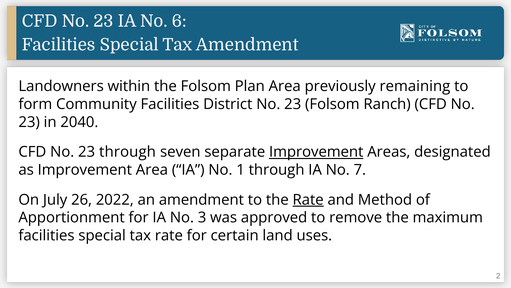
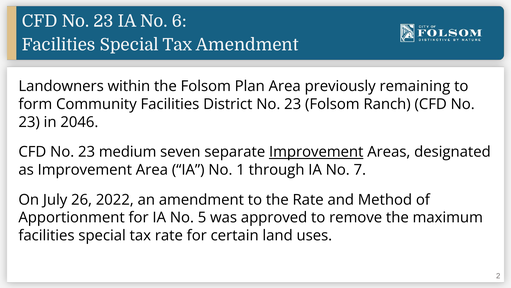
2040: 2040 -> 2046 (79, 122)
23 through: through -> medium (128, 152)
Rate underline: present -> none (308, 199)
3: 3 -> 5 (202, 217)
